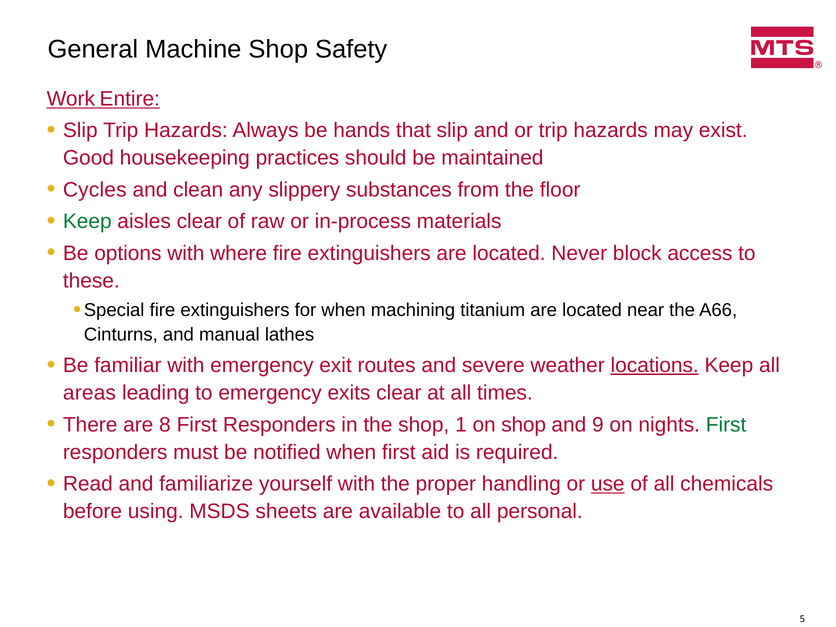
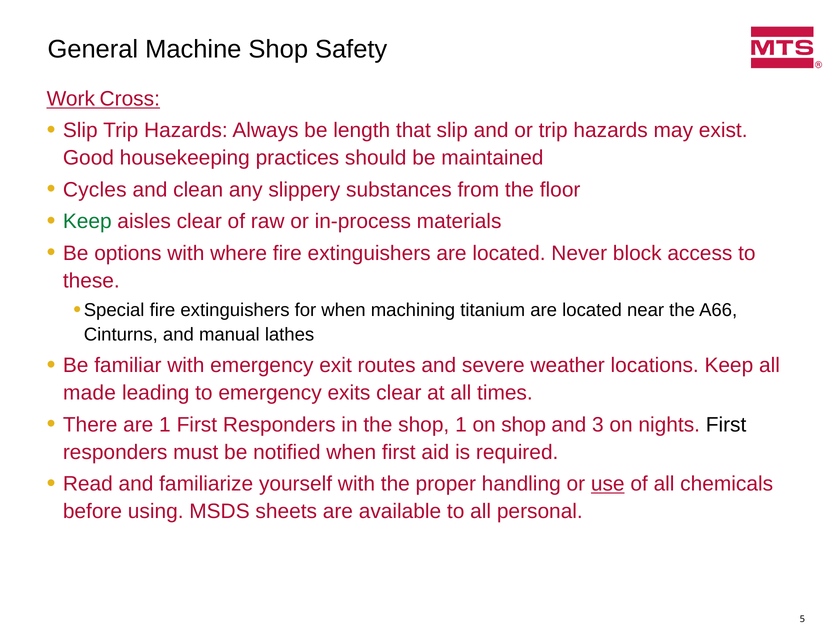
Entire: Entire -> Cross (130, 99)
hands: hands -> length (362, 130)
locations underline: present -> none (655, 365)
areas: areas -> made (89, 393)
are 8: 8 -> 1 (165, 425)
9: 9 -> 3 (598, 425)
First colour: green -> black (726, 425)
